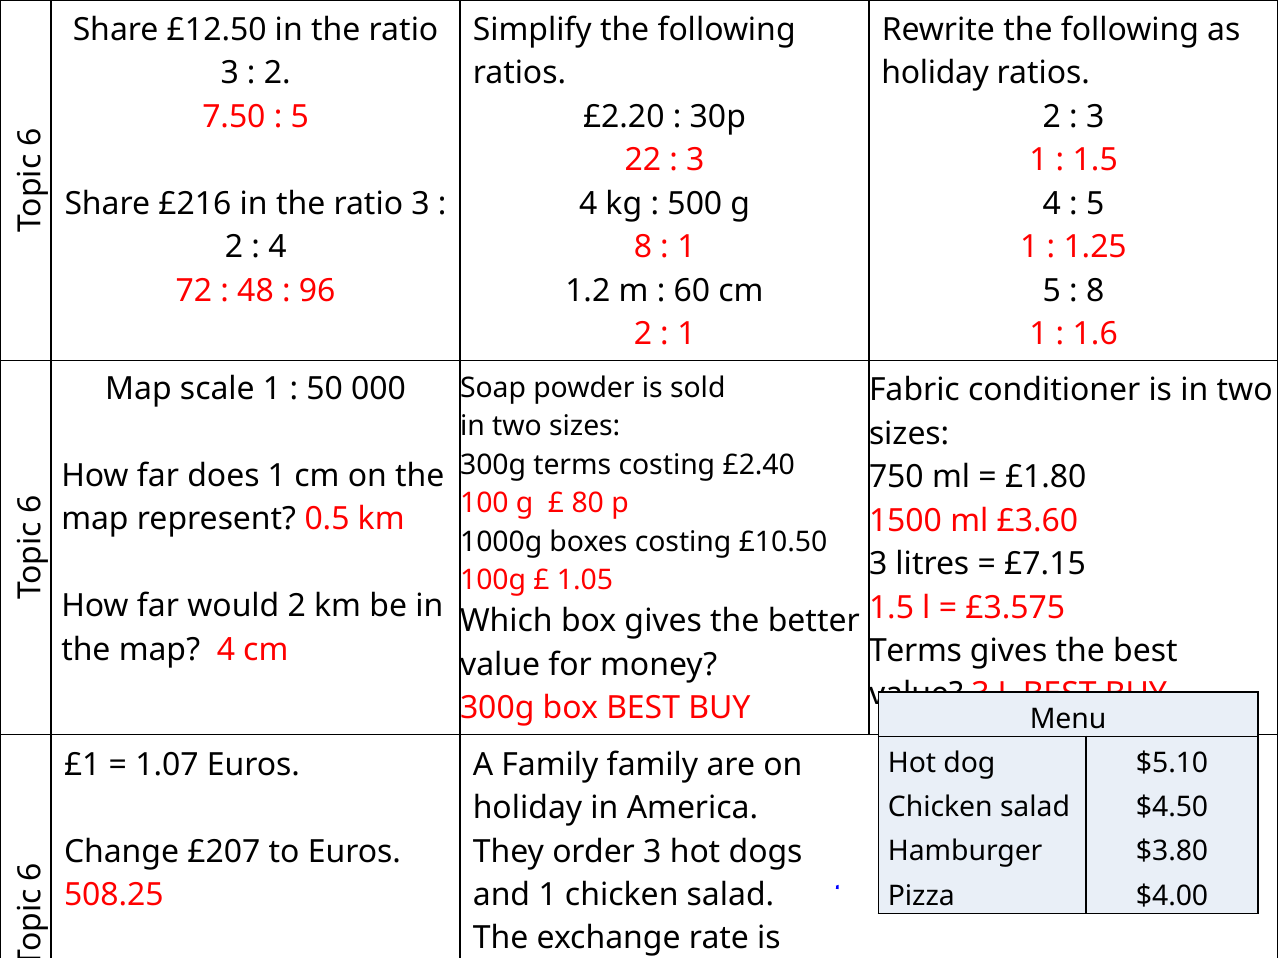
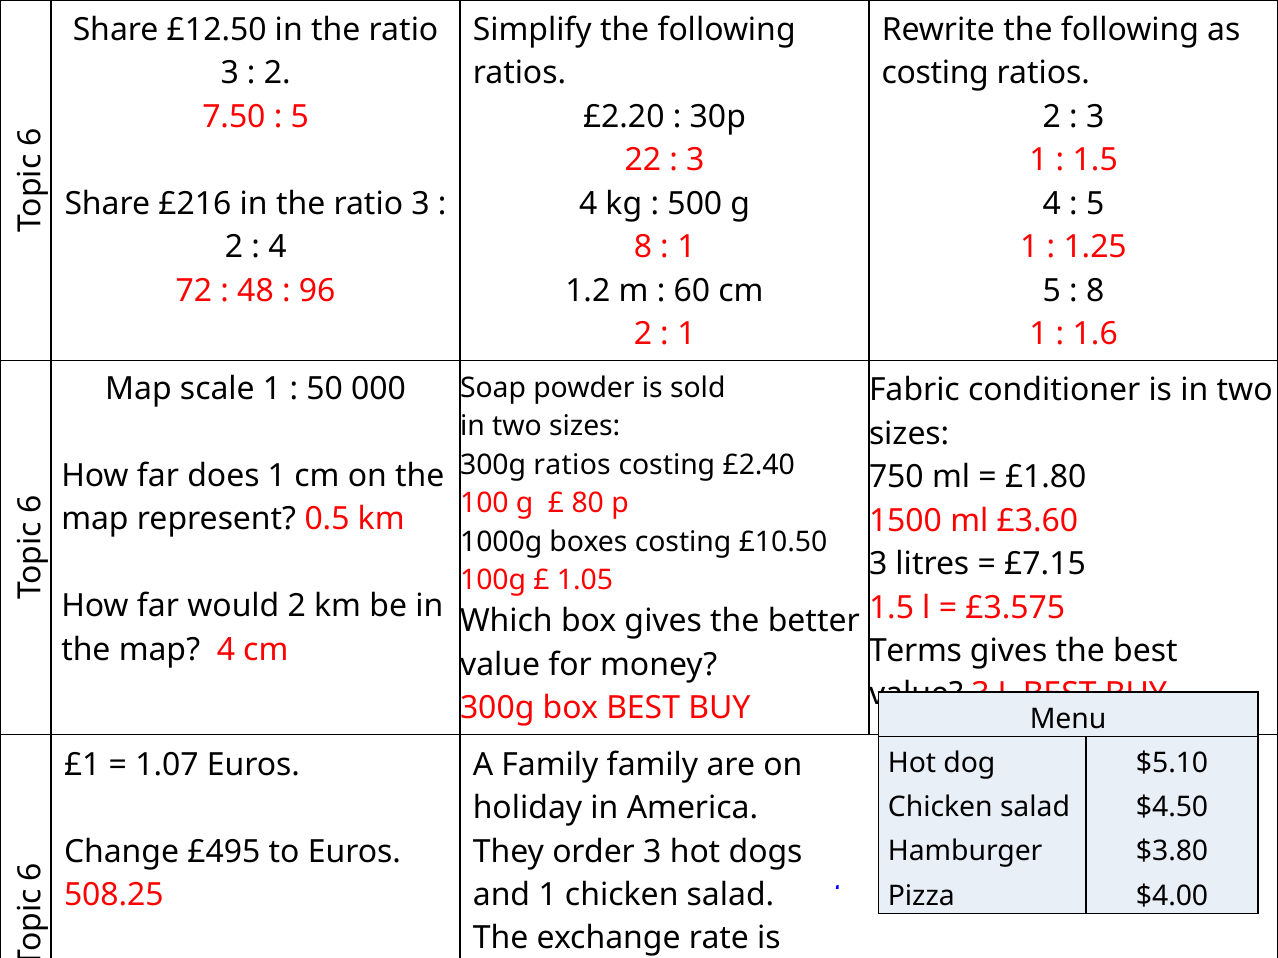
holiday: holiday -> costing (935, 73)
300g terms: terms -> ratios (572, 465)
£207: £207 -> £495 (224, 852)
